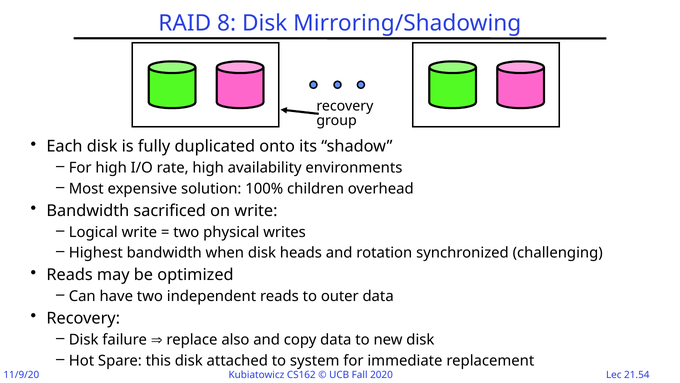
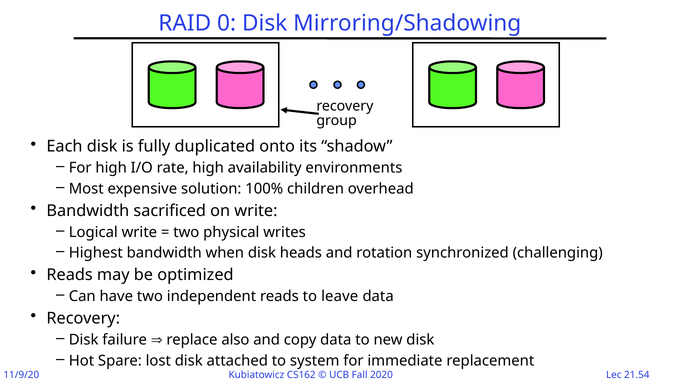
8: 8 -> 0 (227, 23)
outer: outer -> leave (340, 296)
this: this -> lost (158, 360)
